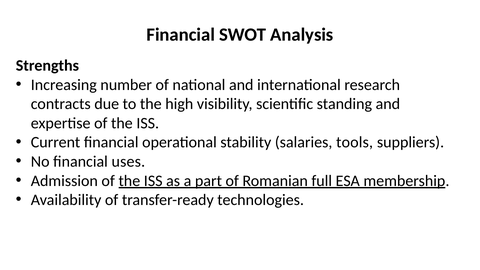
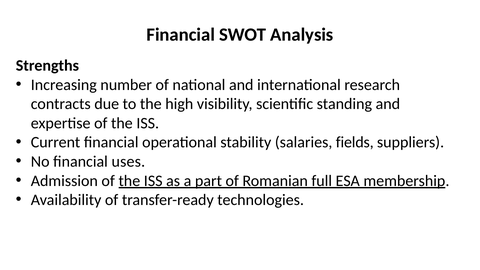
tools: tools -> fields (355, 142)
